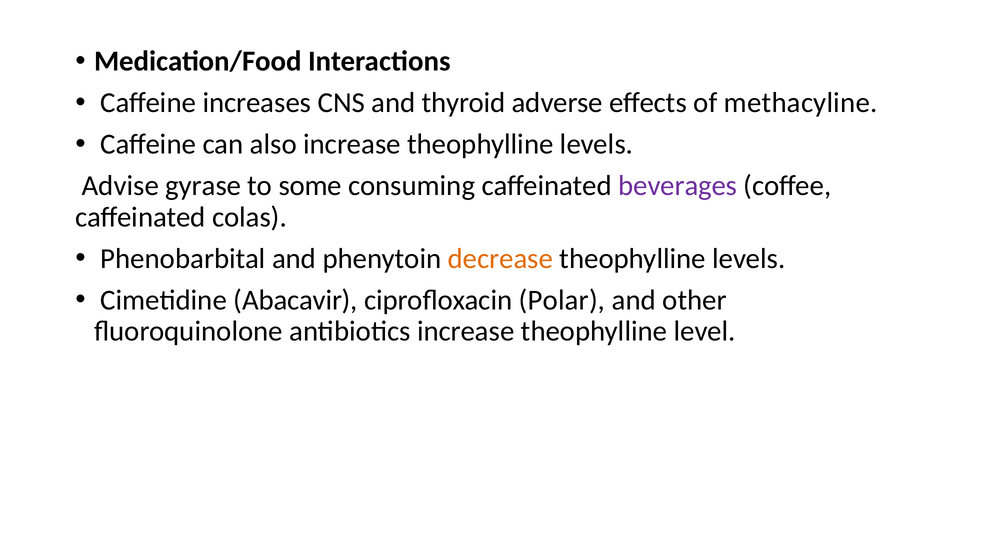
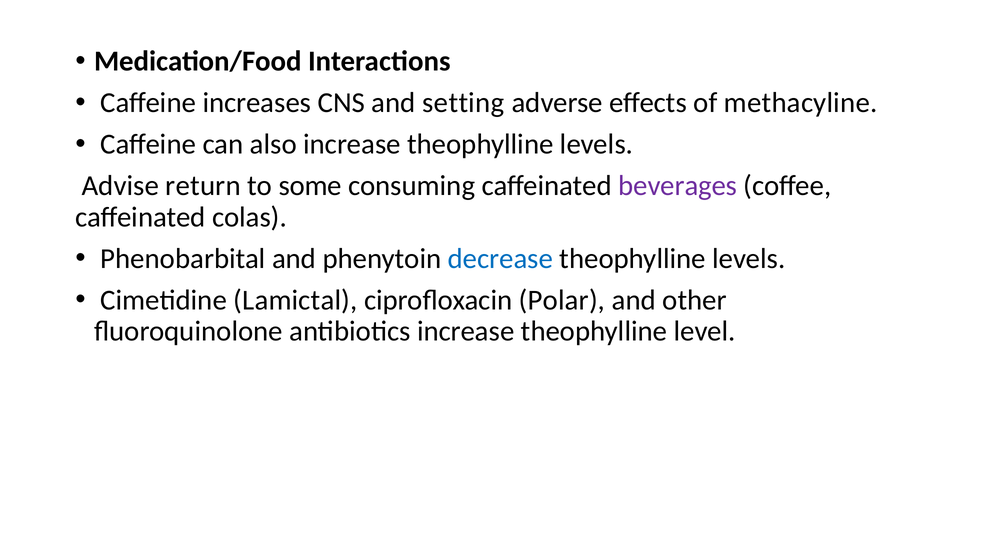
thyroid: thyroid -> setting (463, 103)
gyrase: gyrase -> return (203, 186)
decrease colour: orange -> blue (500, 259)
Abacavir: Abacavir -> Lamictal (295, 300)
